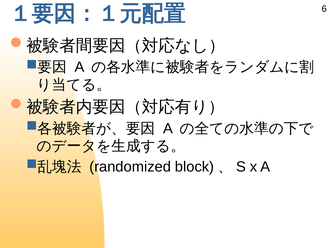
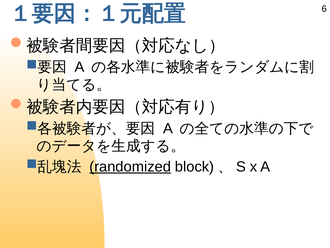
randomized underline: none -> present (130, 166)
